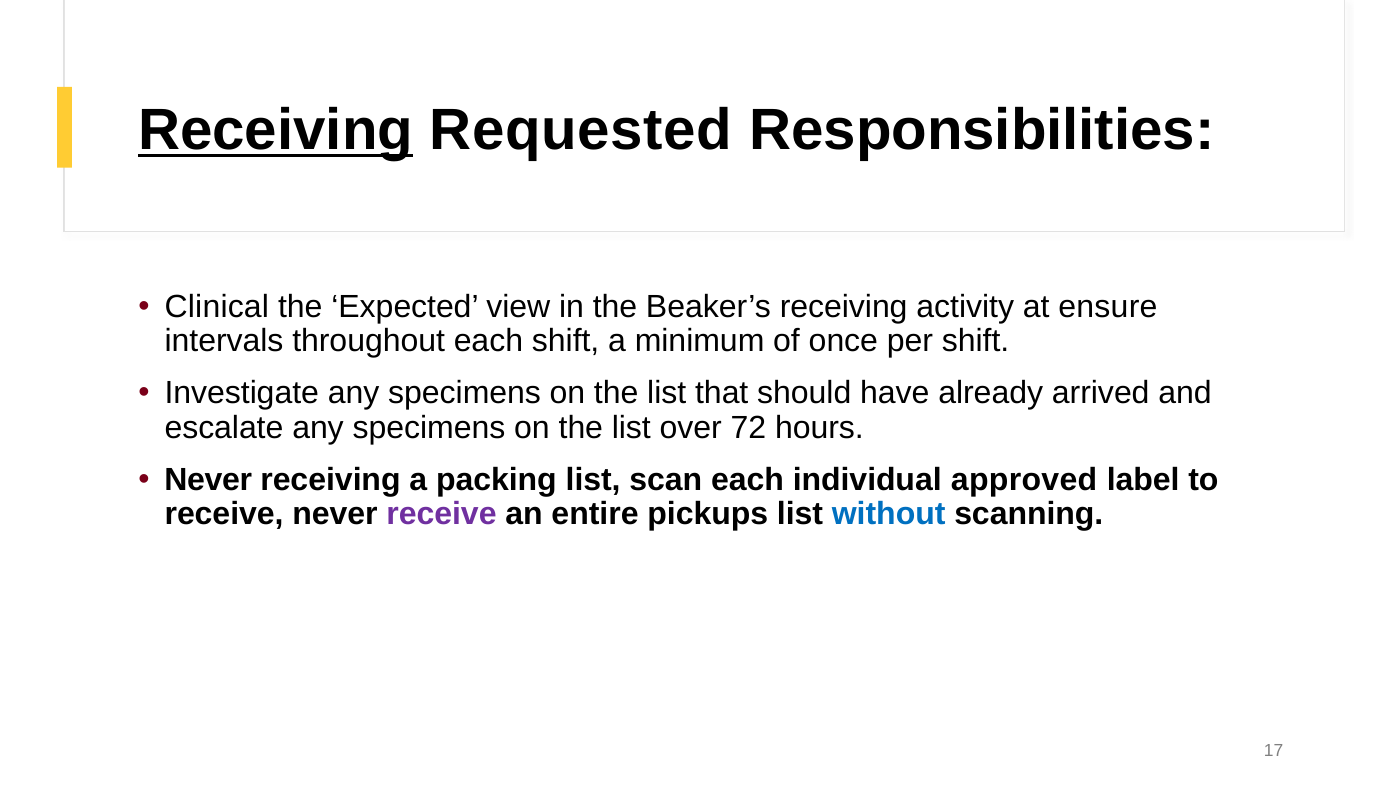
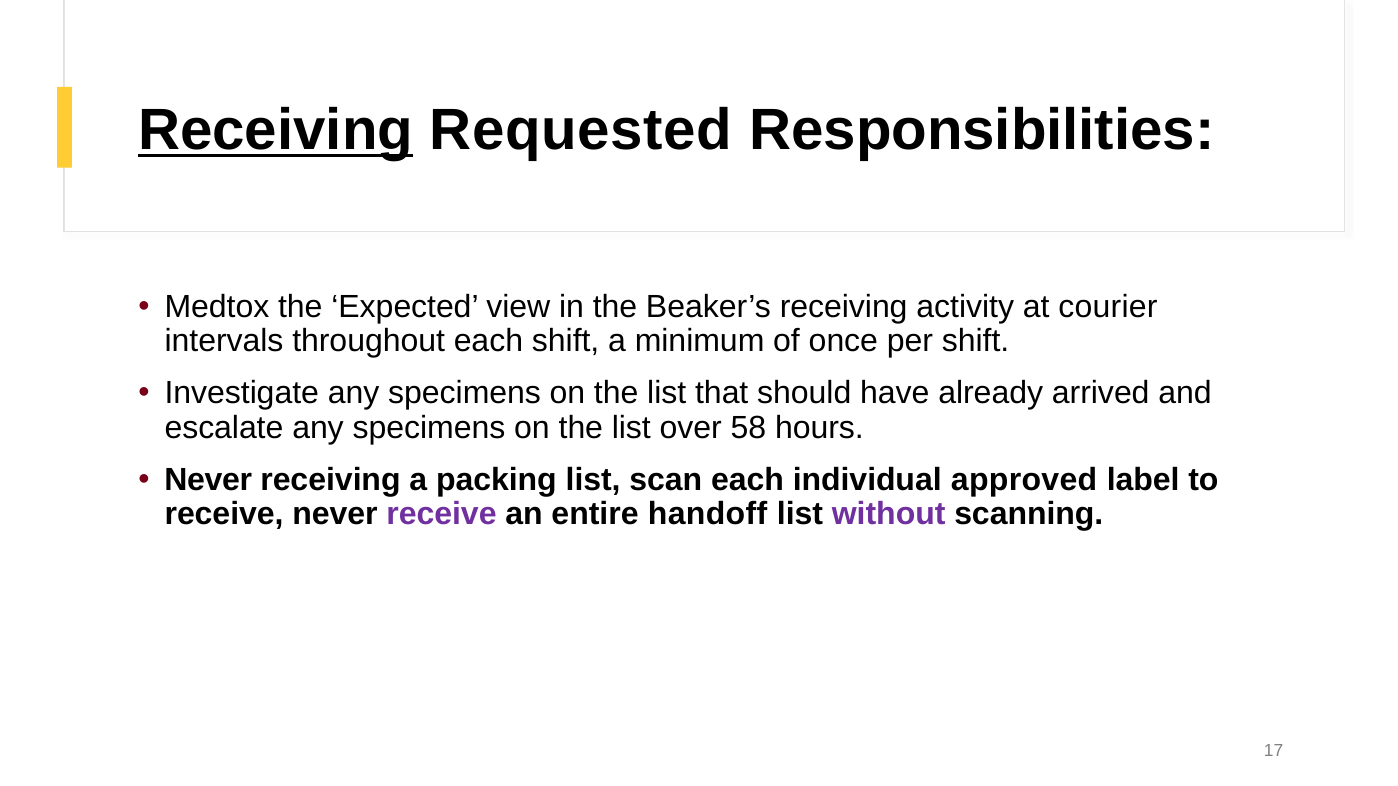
Clinical: Clinical -> Medtox (217, 307)
ensure: ensure -> courier (1108, 307)
72: 72 -> 58 (748, 428)
pickups: pickups -> handoff (708, 515)
without colour: blue -> purple (889, 515)
